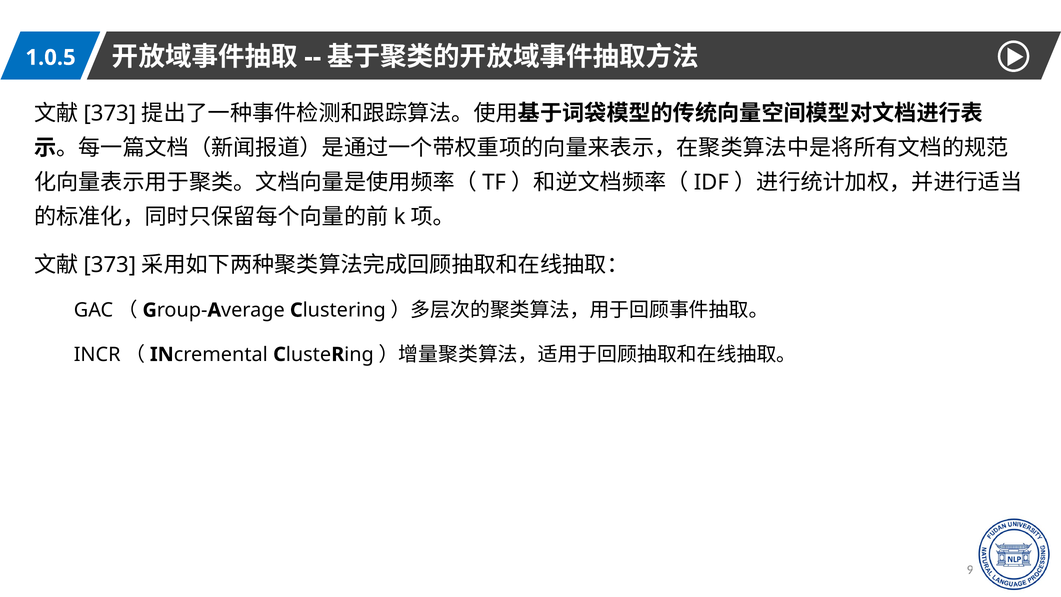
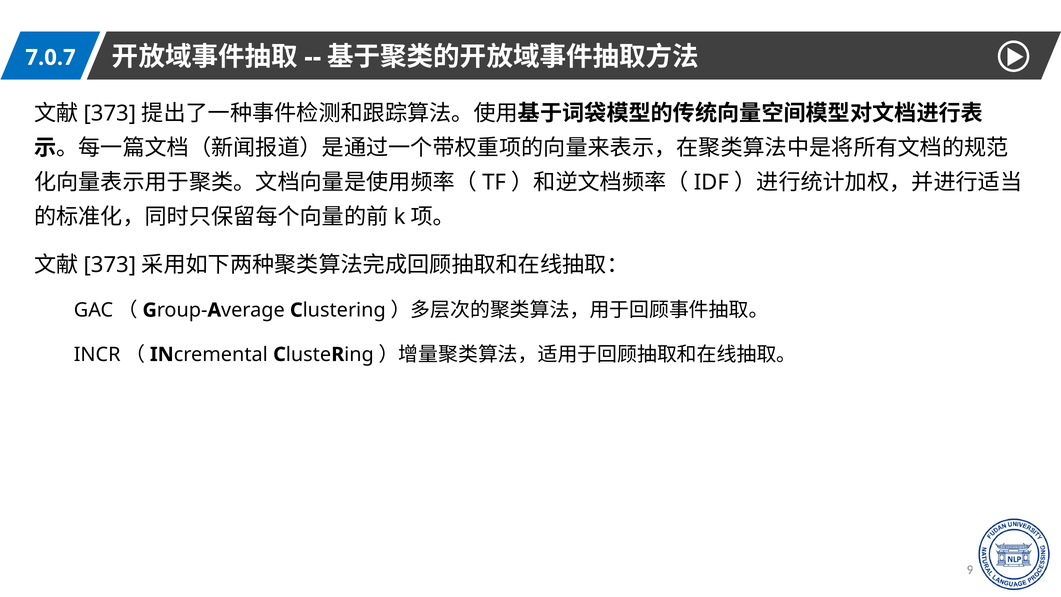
1.0.5: 1.0.5 -> 7.0.7 (51, 58)
